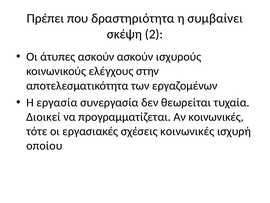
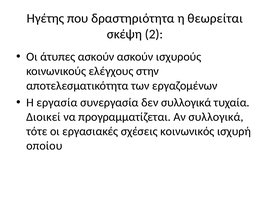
Πρέπει: Πρέπει -> Ηγέτης (45, 18)
συμβαίνει: συμβαίνει -> θεωρείται (215, 18)
δεν θεωρείται: θεωρείται -> συλλογικά (186, 102)
Αν κοινωνικές: κοινωνικές -> συλλογικά (216, 117)
σχέσεις κοινωνικές: κοινωνικές -> κοινωνικός (187, 131)
